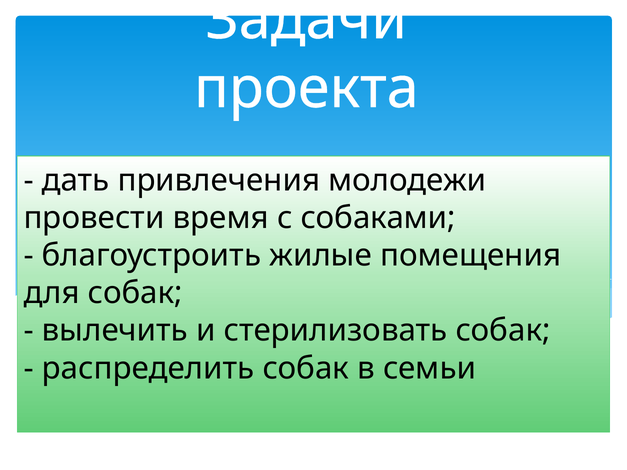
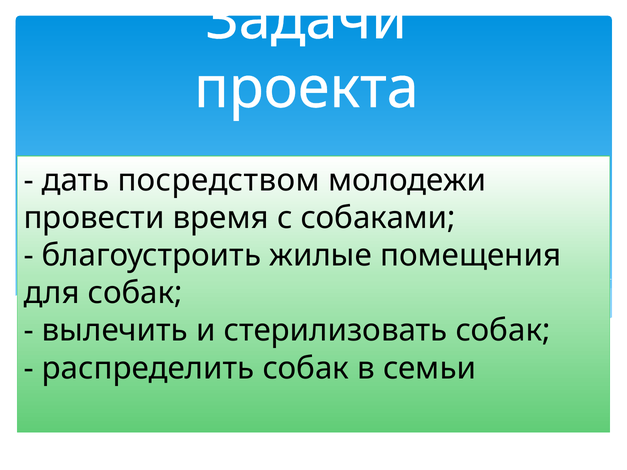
привлечения: привлечения -> посредством (219, 180)
